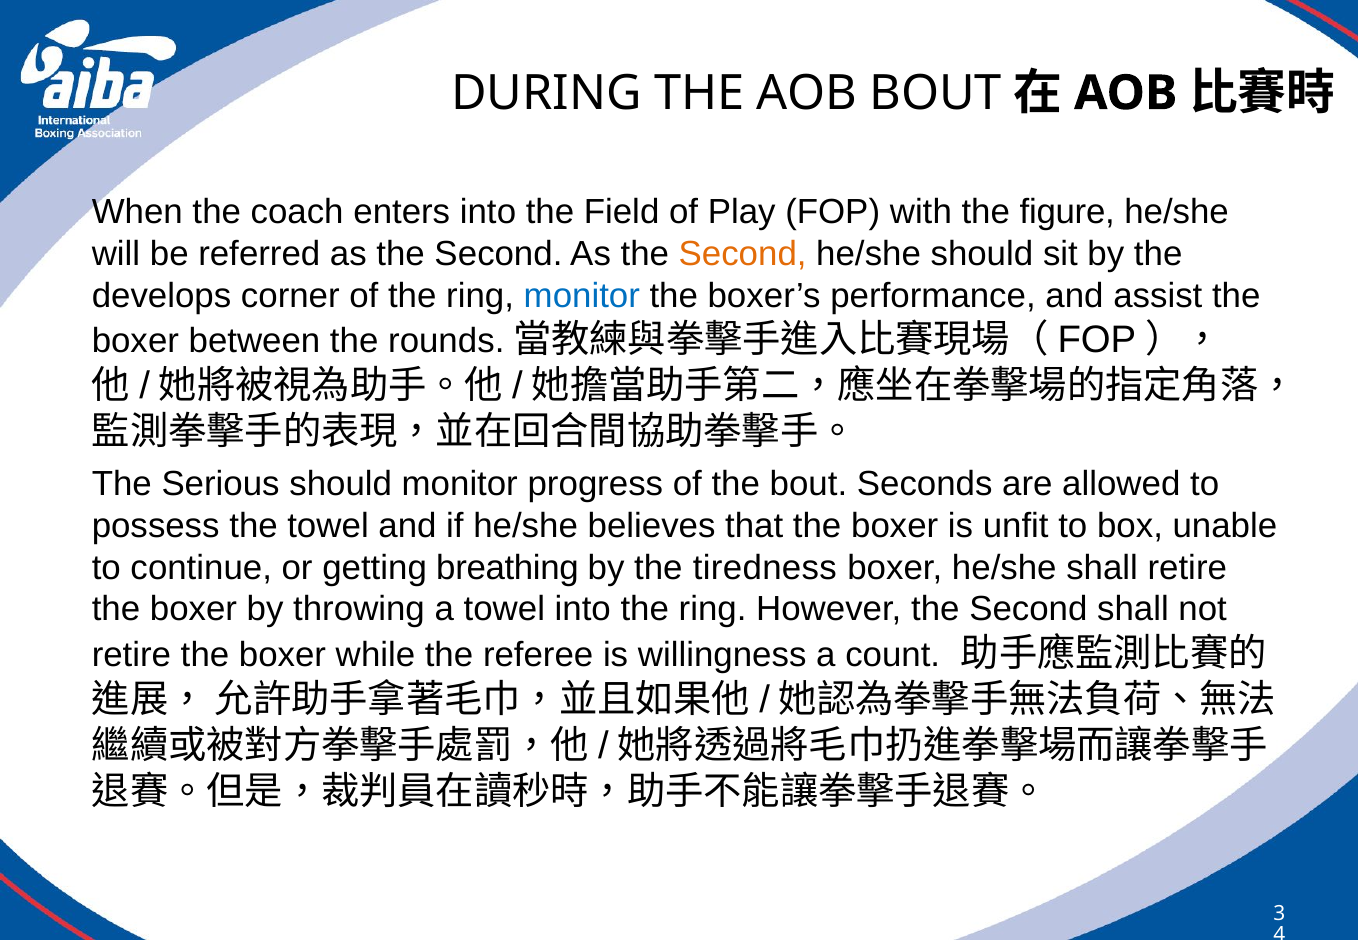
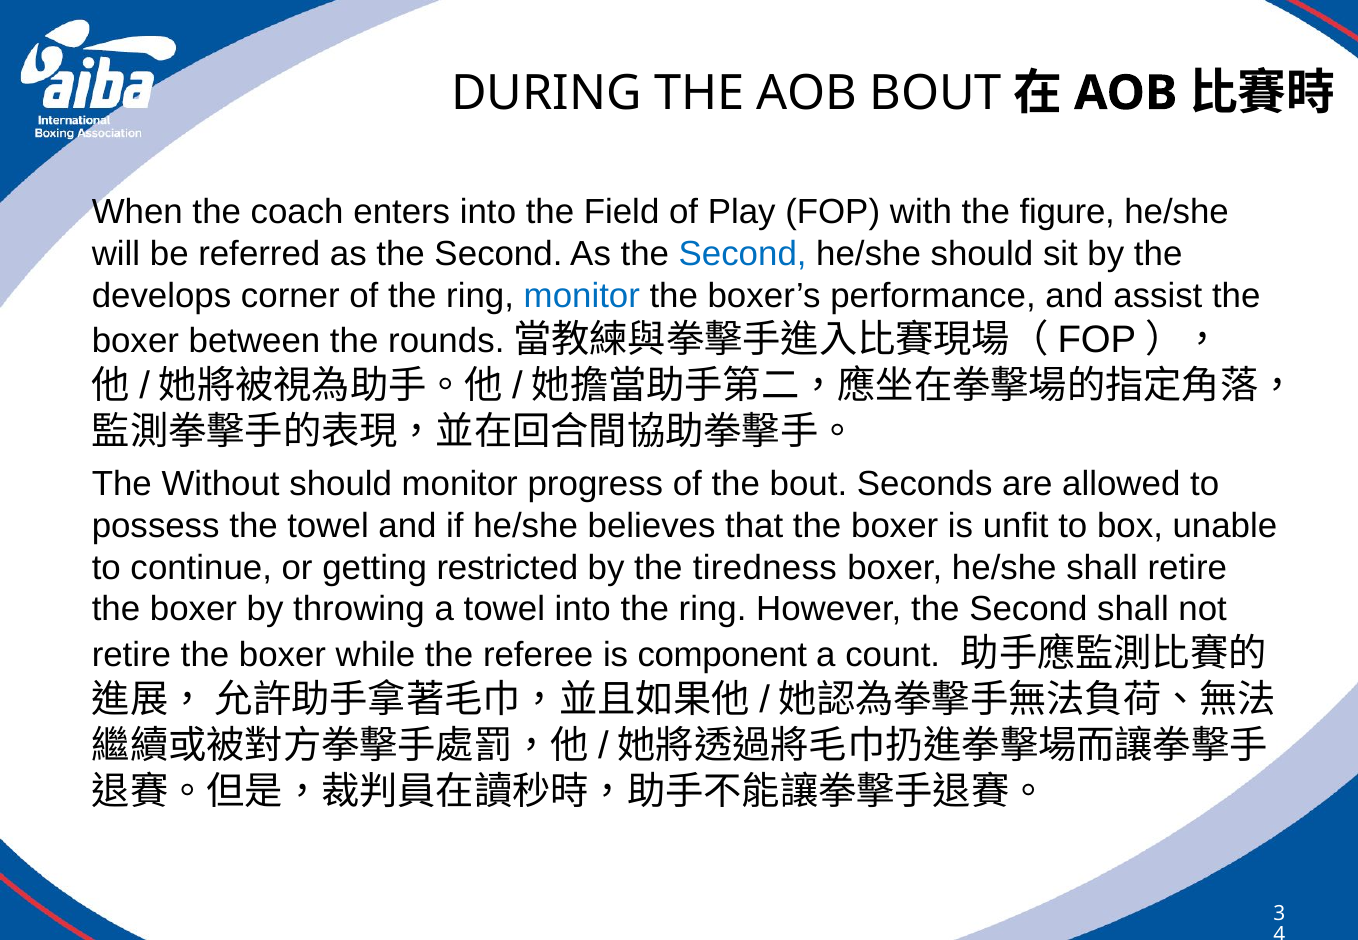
Second colour: orange -> blue (743, 254)
Serious: Serious -> Without (221, 484)
breathing: breathing -> restricted (507, 568)
willingness: willingness -> component (722, 655)
